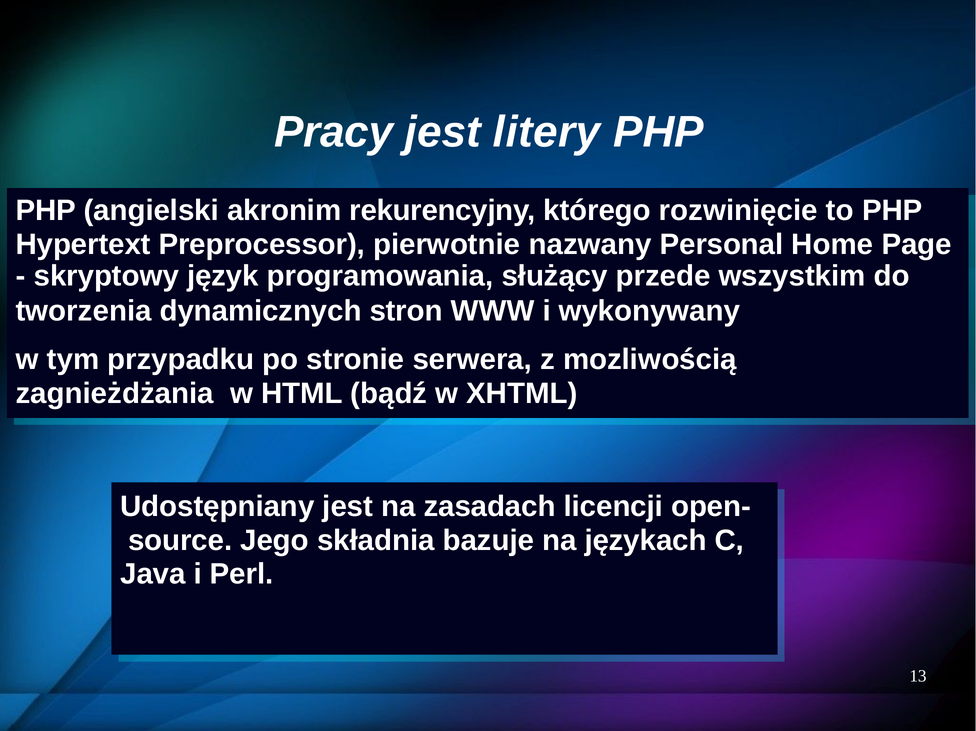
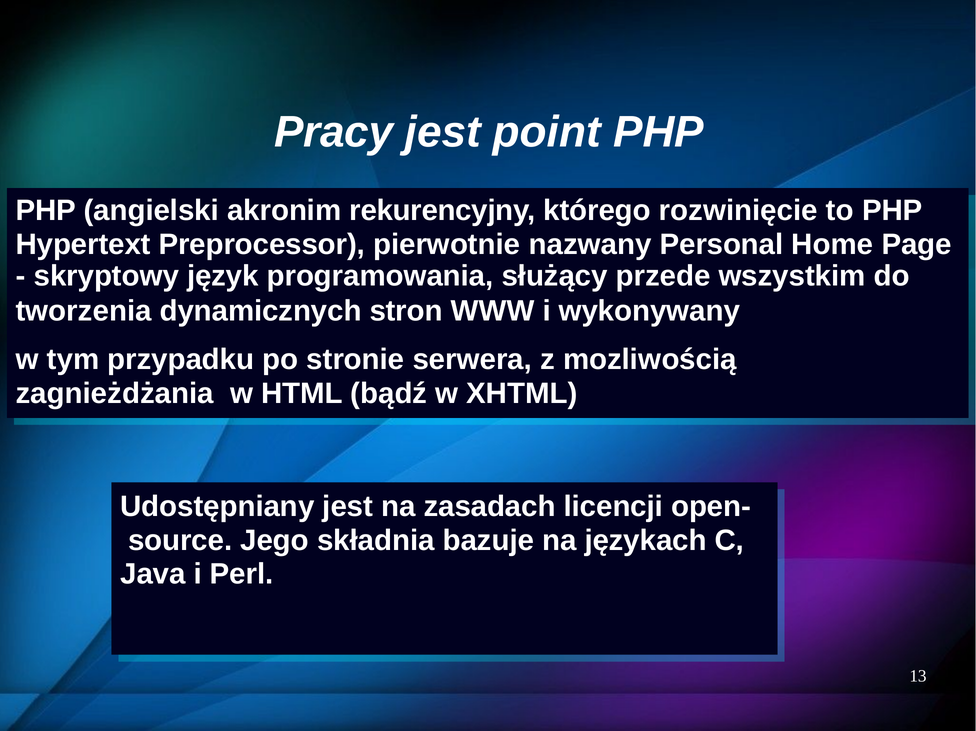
litery: litery -> point (547, 132)
